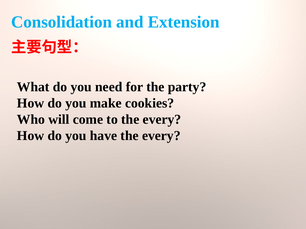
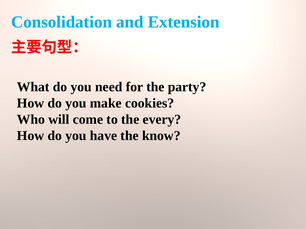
have the every: every -> know (161, 136)
